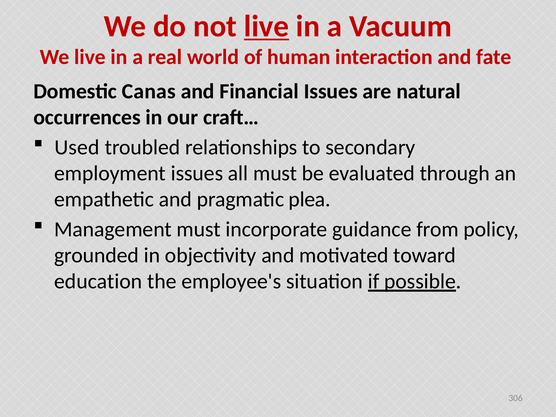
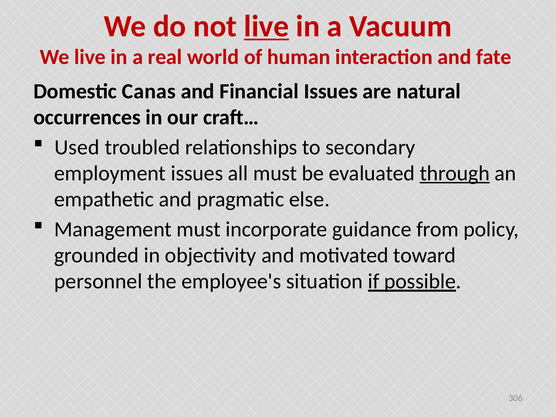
through underline: none -> present (455, 173)
plea: plea -> else (309, 199)
education: education -> personnel (98, 281)
